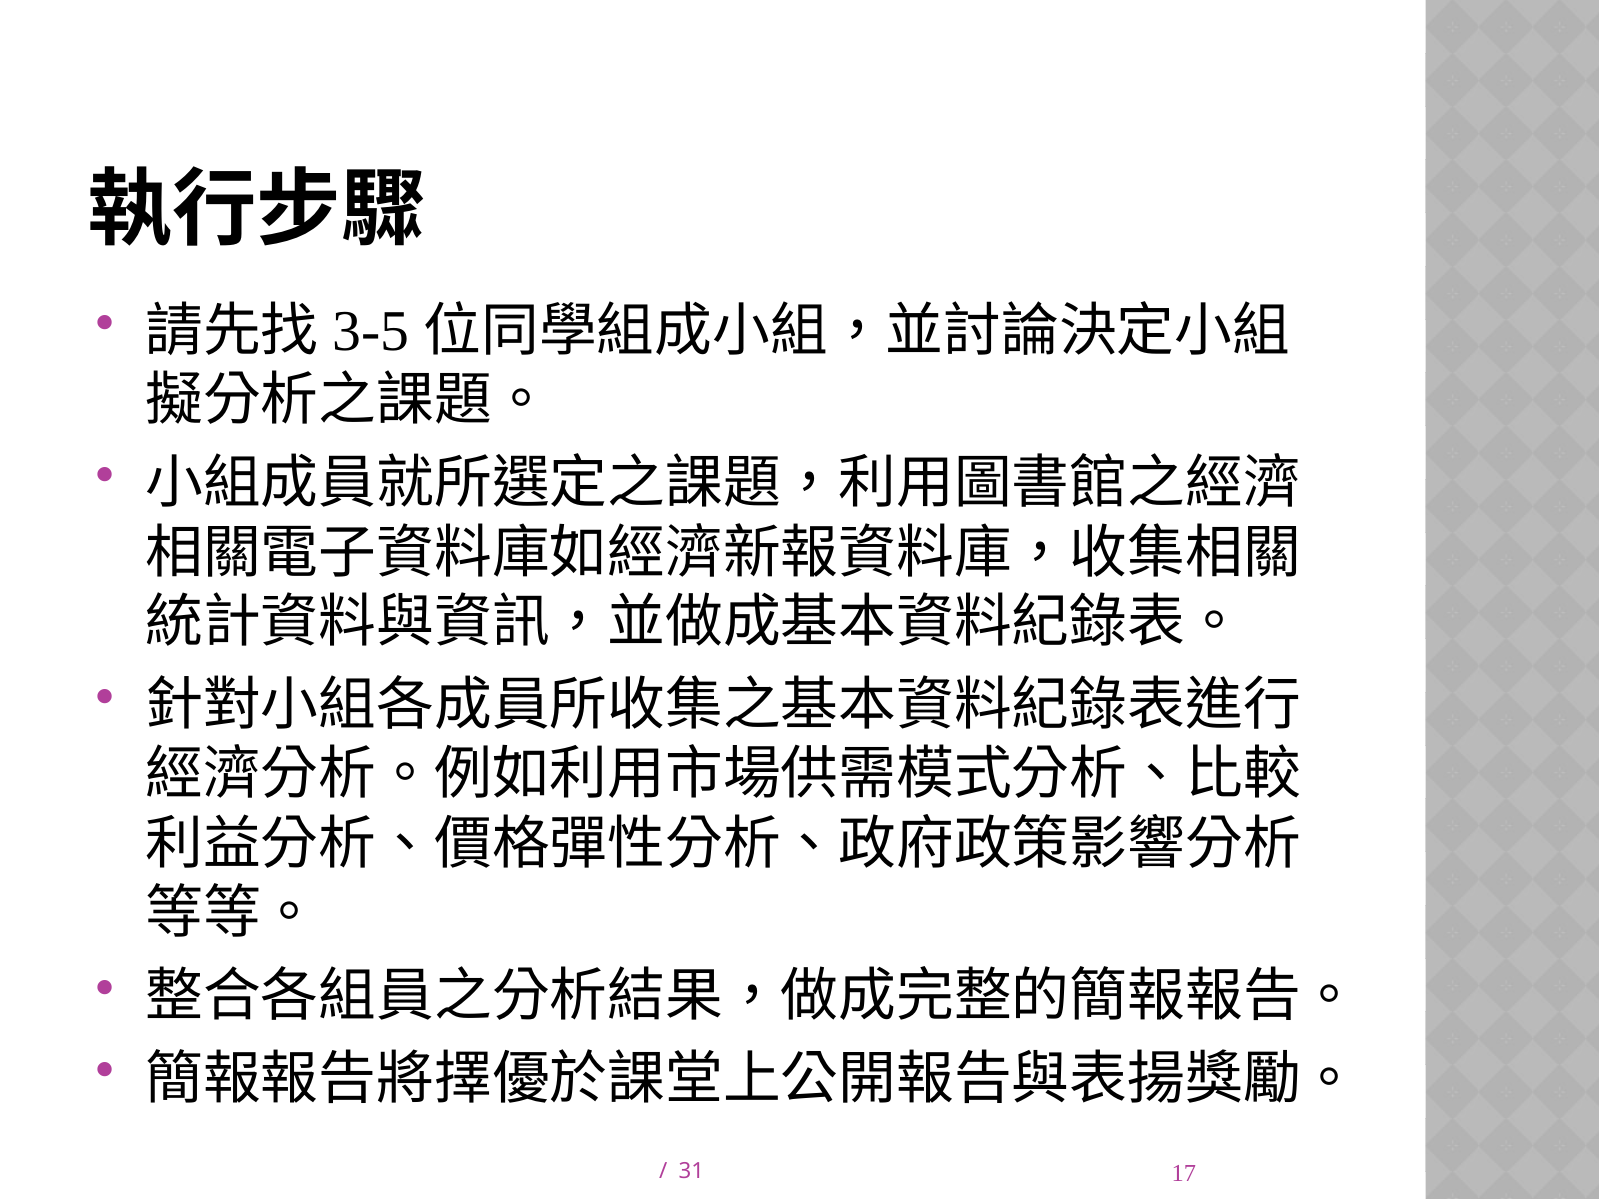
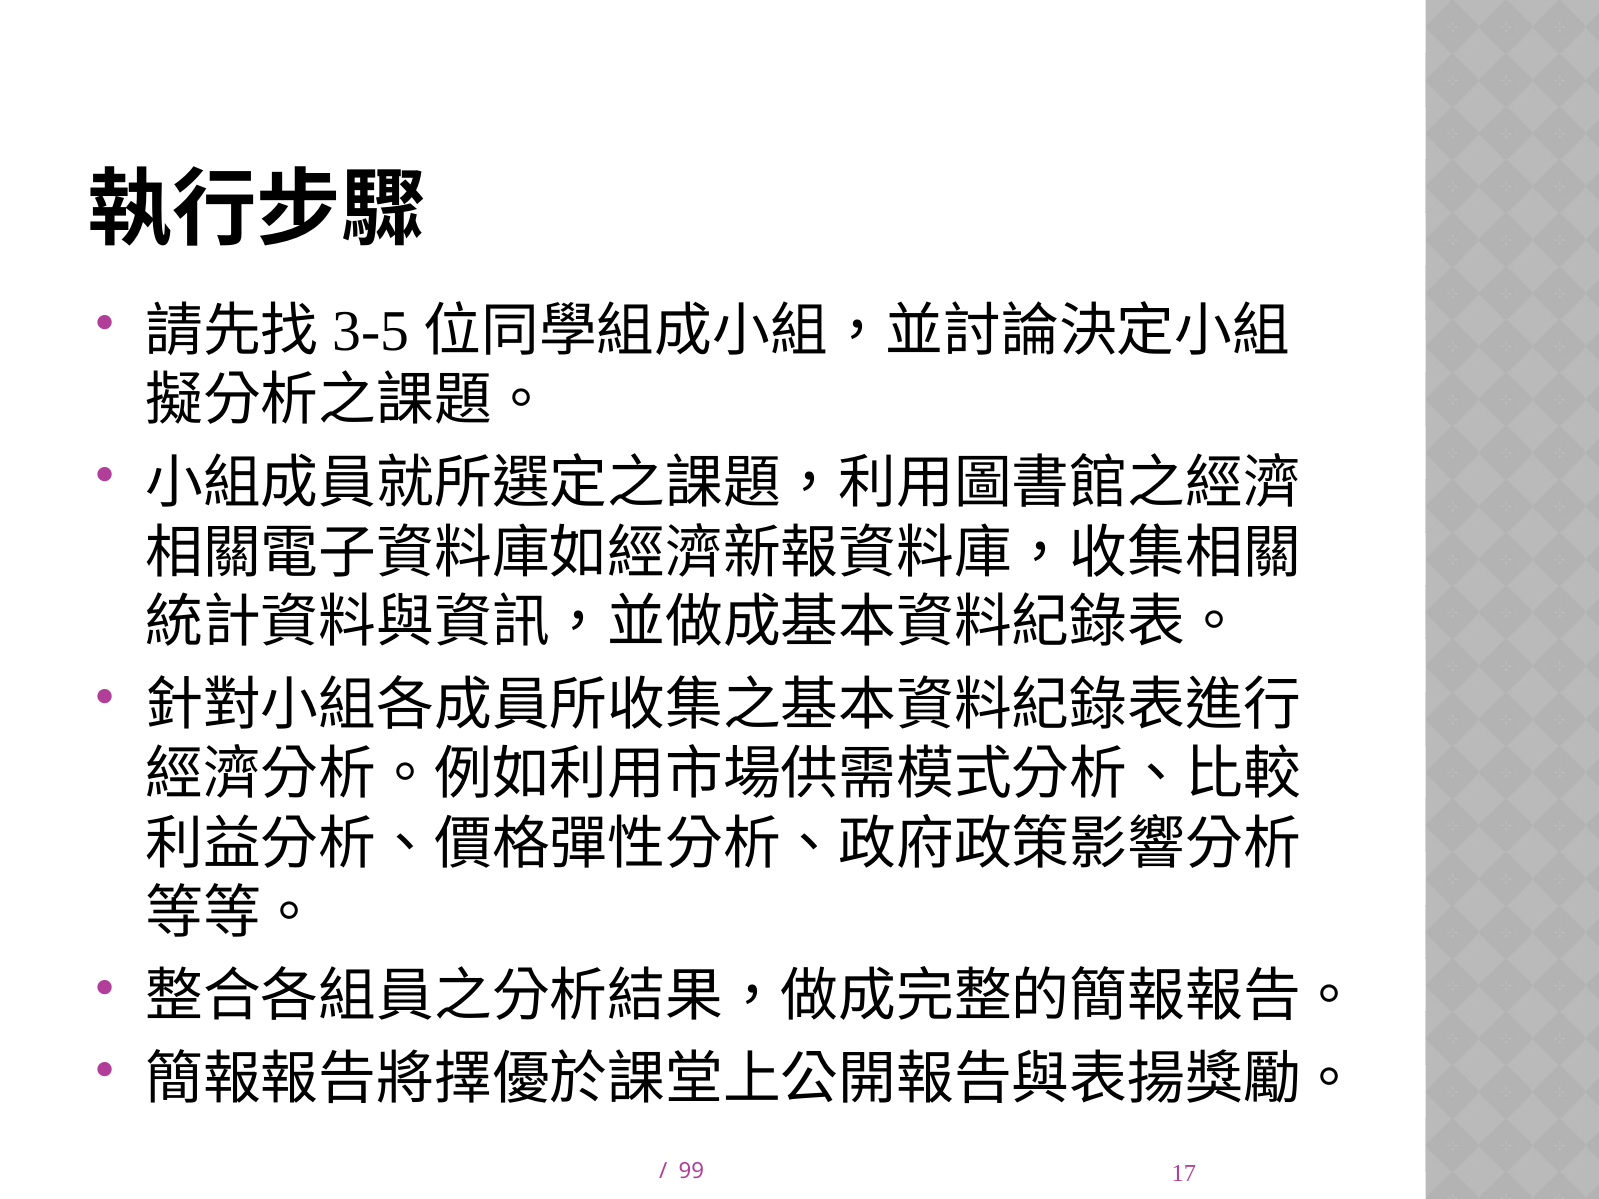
31: 31 -> 99 (691, 1172)
